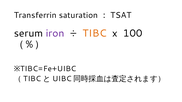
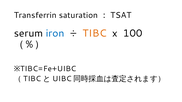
iron colour: purple -> blue (55, 33)
